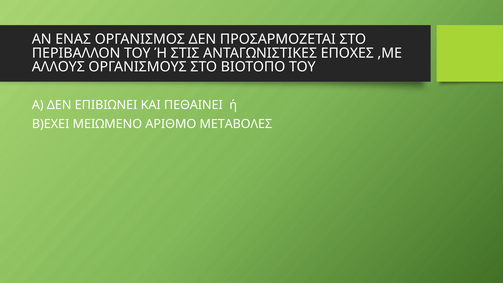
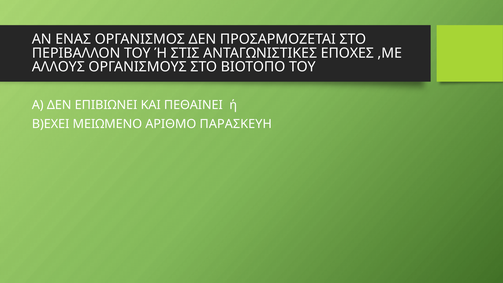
ΜΕΤΑΒΟΛΕΣ: ΜΕΤΑΒΟΛΕΣ -> ΠΑΡΑΣΚΕΥΗ (236, 124)
